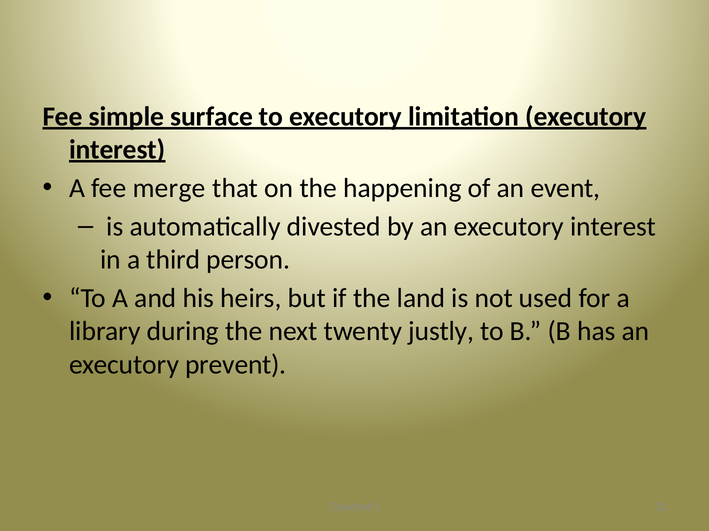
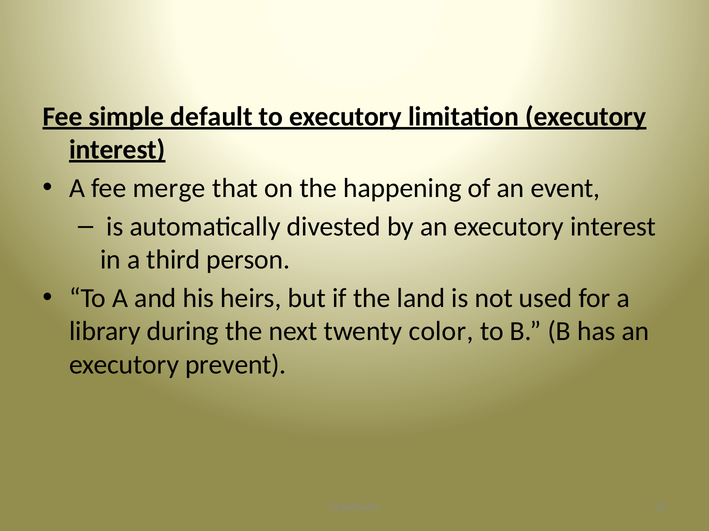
surface: surface -> default (212, 117)
justly: justly -> color (441, 332)
